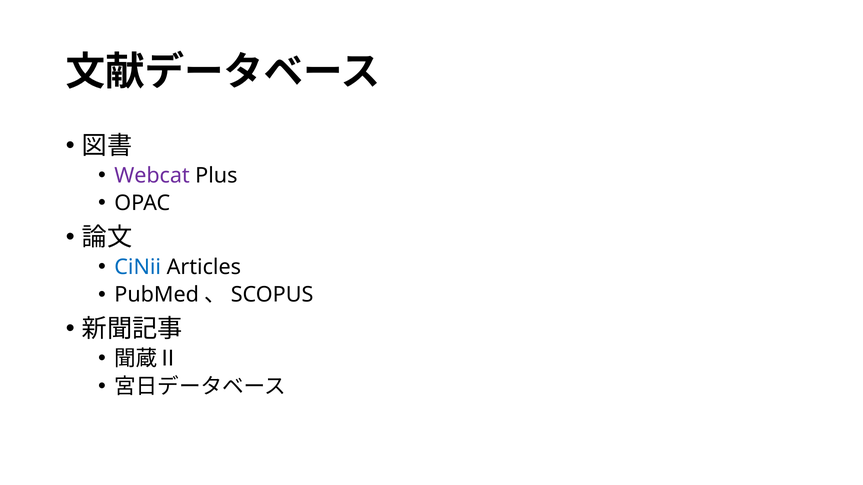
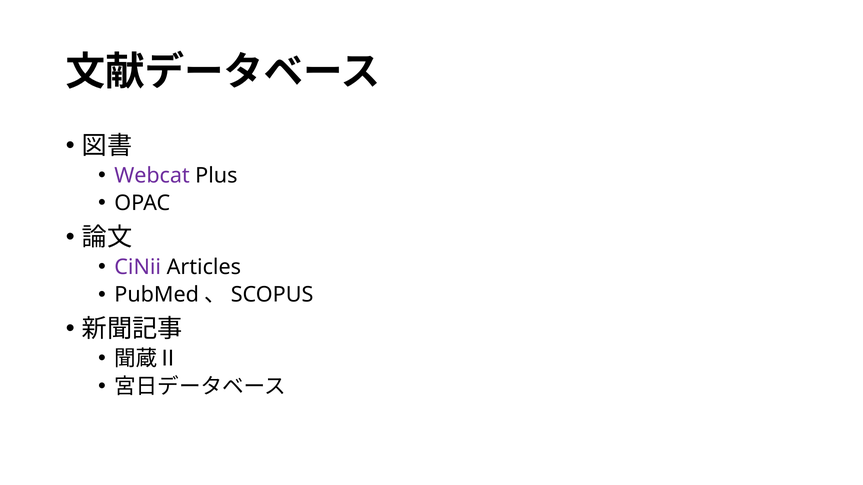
CiNii colour: blue -> purple (138, 267)
